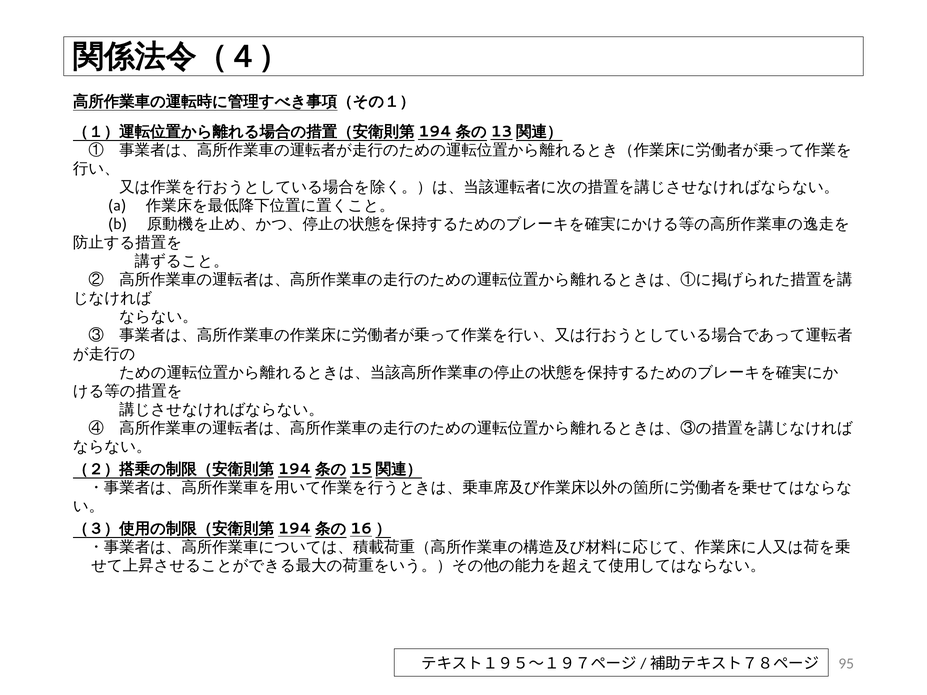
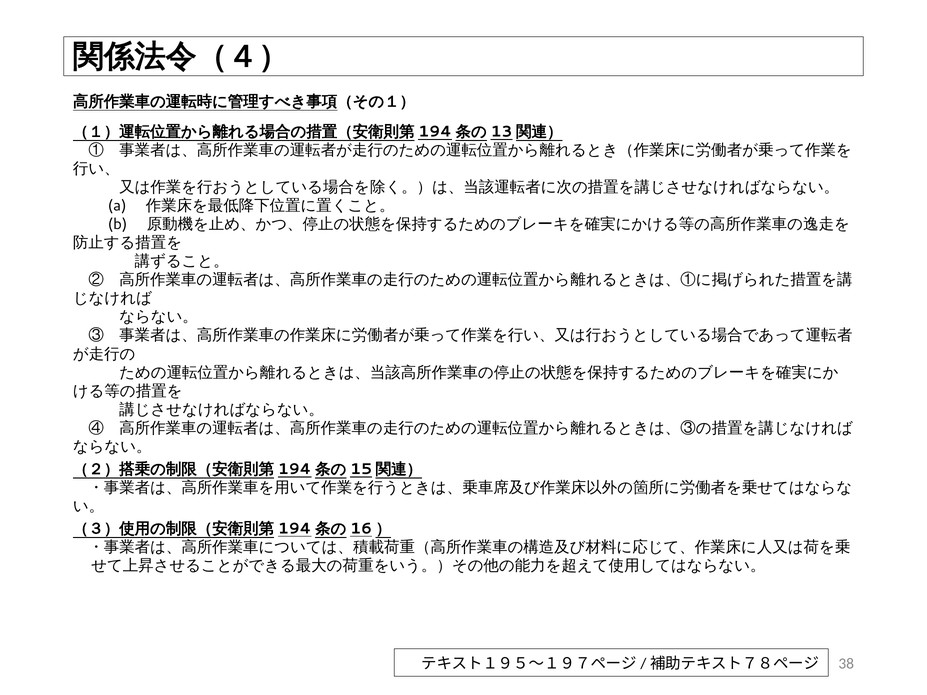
95: 95 -> 38 (846, 664)
